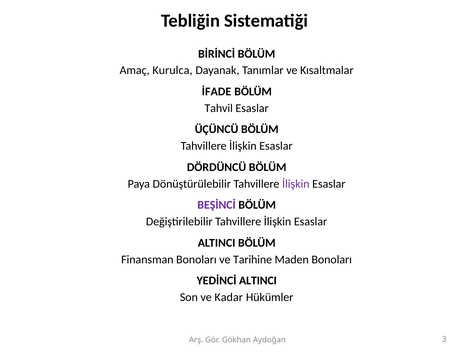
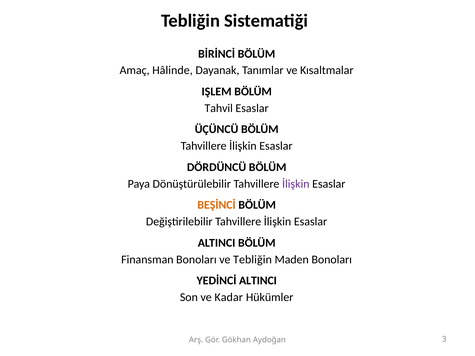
Kurulca: Kurulca -> Hâlinde (172, 70)
İFADE: İFADE -> IŞLEM (217, 92)
BEŞİNCİ colour: purple -> orange (217, 205)
ve Tarihine: Tarihine -> Tebliğin (252, 260)
